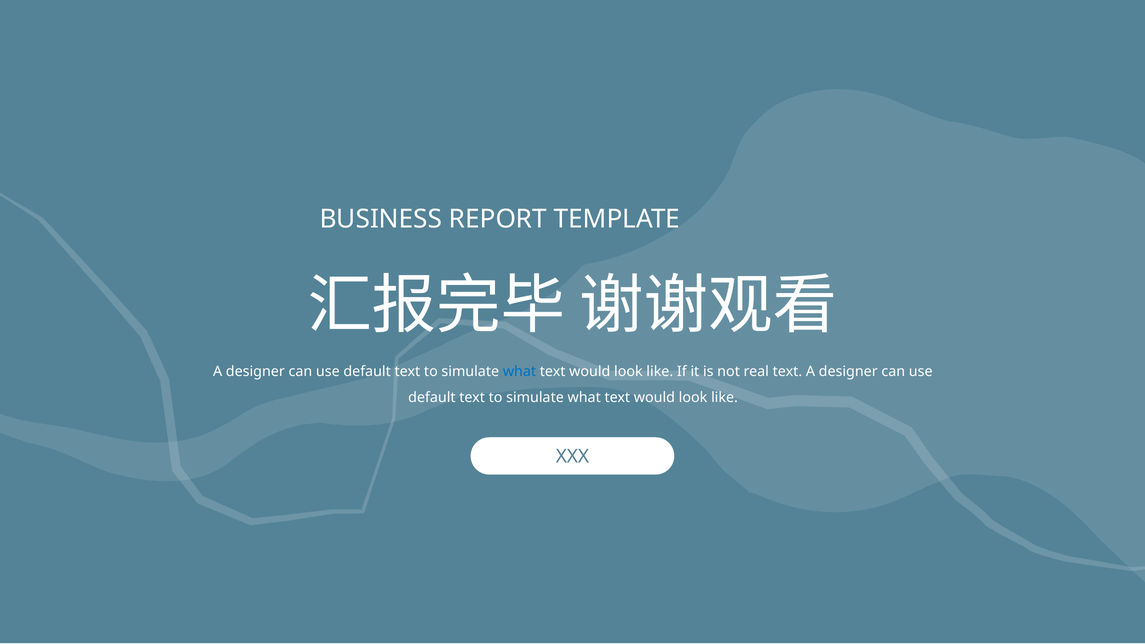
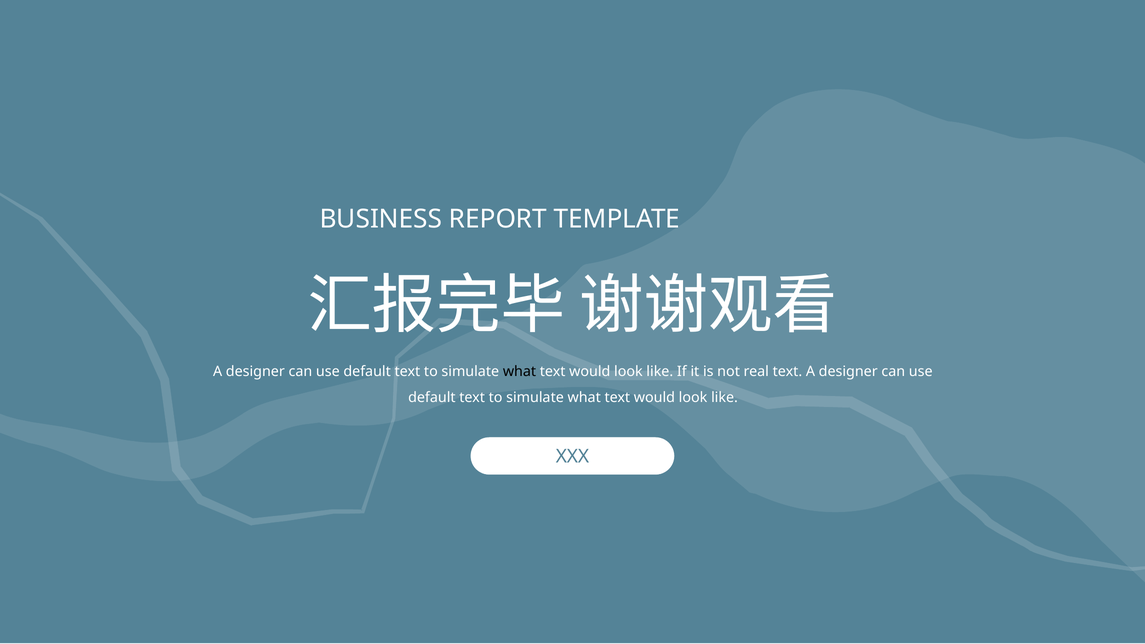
what colour: blue -> black (519, 372)
